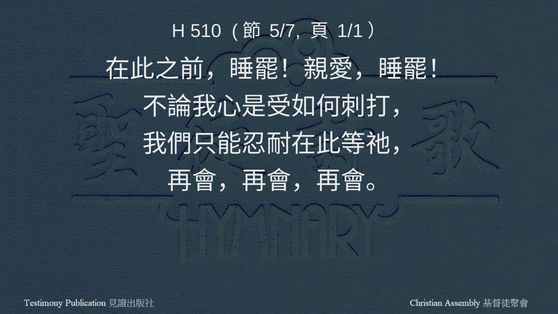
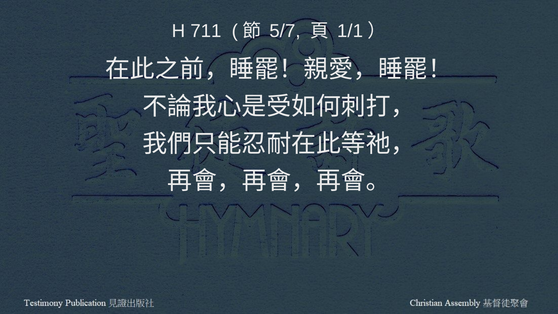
510: 510 -> 711 (206, 31)
